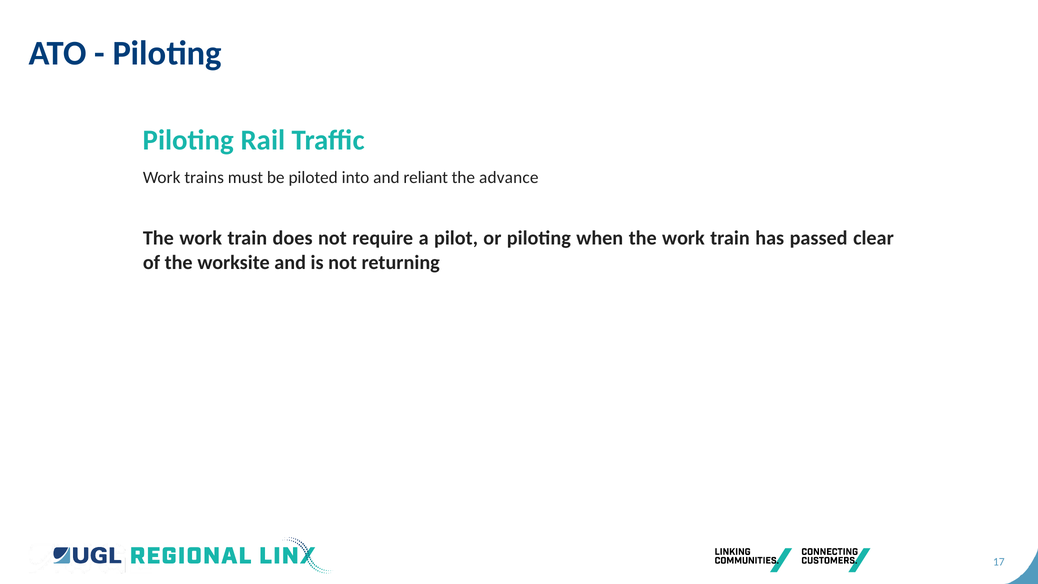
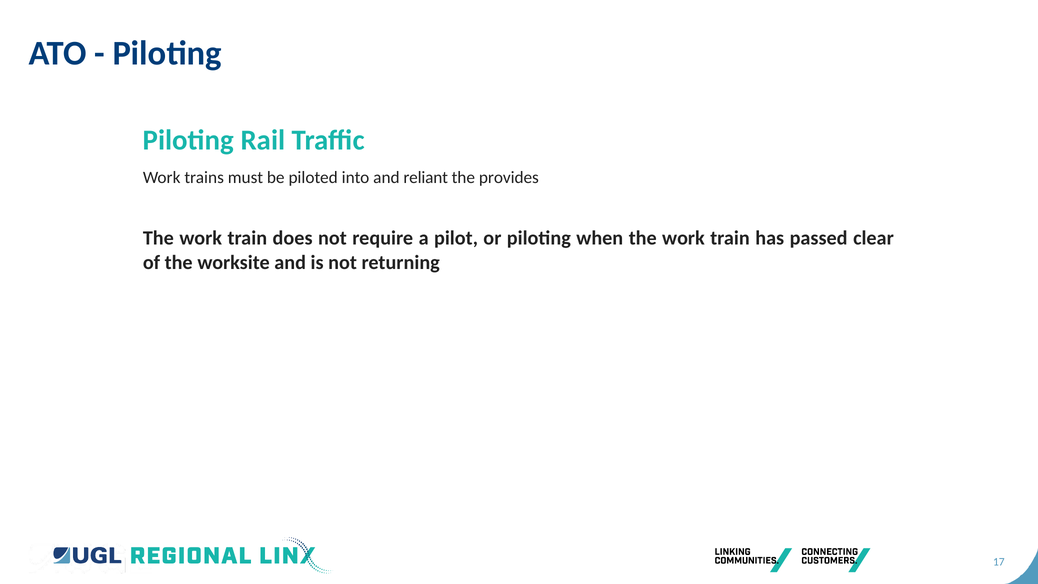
advance: advance -> provides (509, 177)
